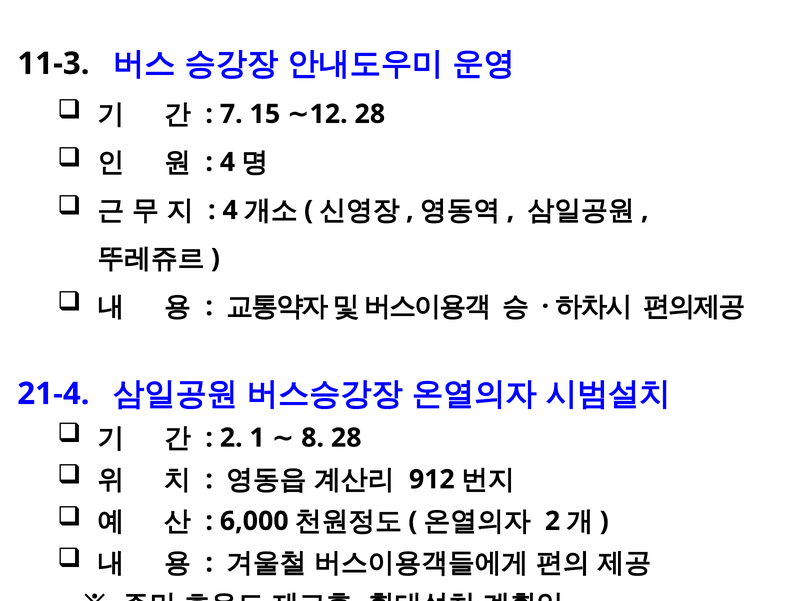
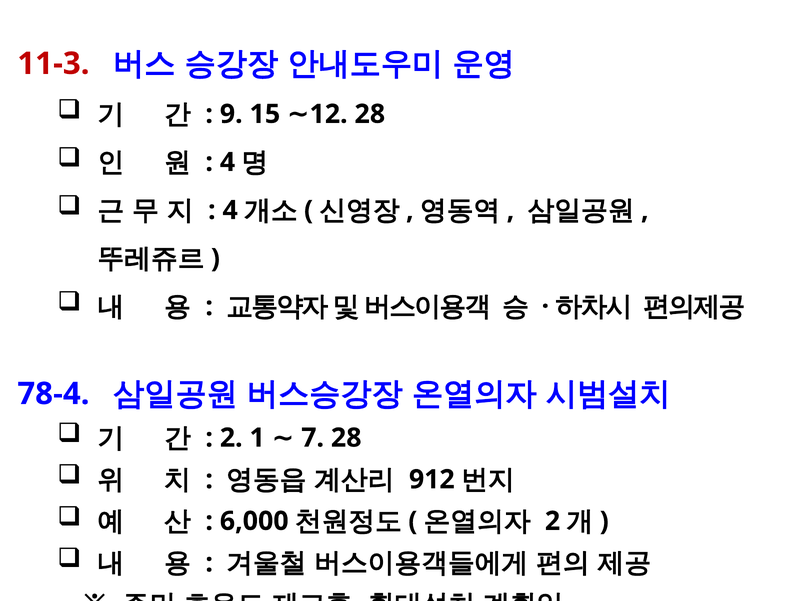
11-3 colour: black -> red (53, 64)
7: 7 -> 9 (231, 114)
21-4: 21-4 -> 78-4 (53, 394)
8: 8 -> 7 (313, 438)
